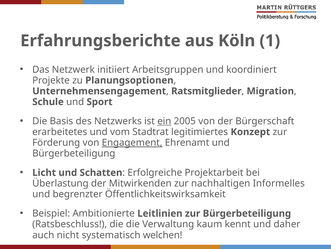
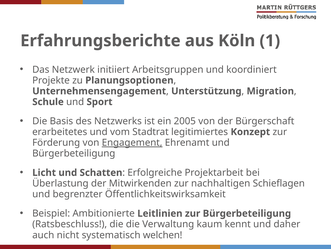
Ratsmitglieder: Ratsmitglieder -> Unterstützung (206, 91)
ein underline: present -> none (164, 121)
Informelles: Informelles -> Schieflagen (279, 183)
